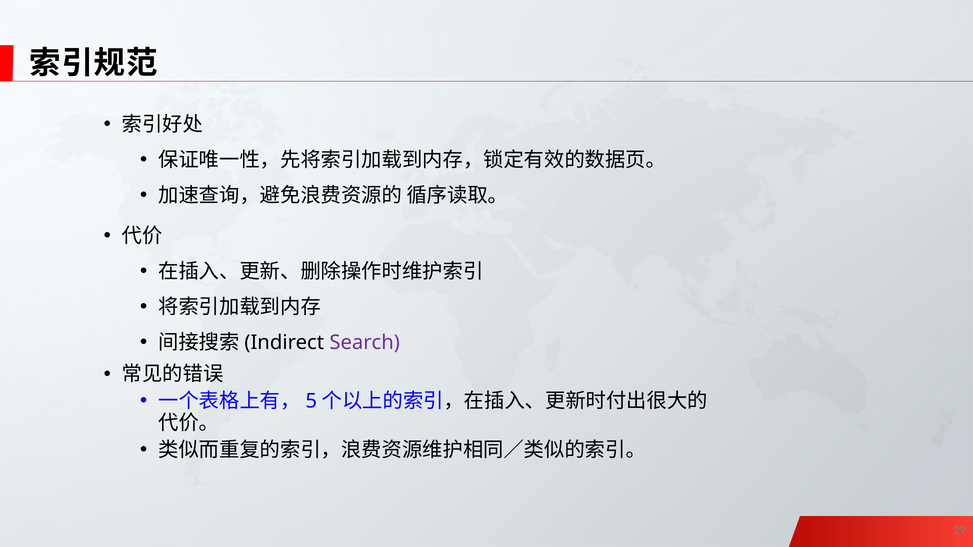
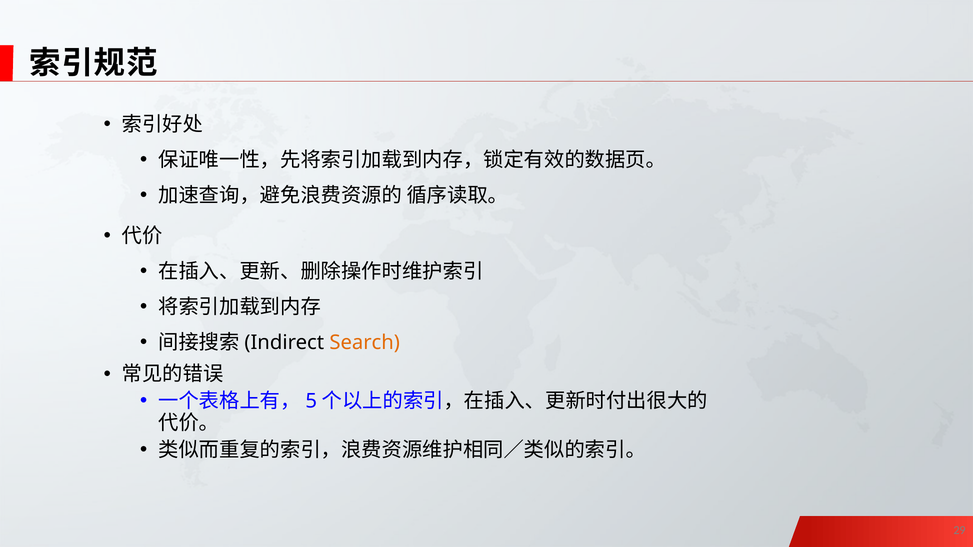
Search colour: purple -> orange (365, 343)
